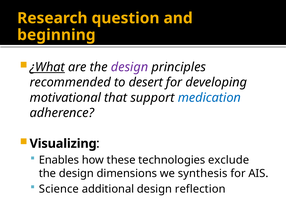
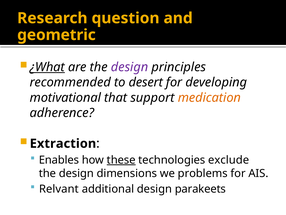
beginning: beginning -> geometric (56, 35)
medication colour: blue -> orange (209, 97)
Visualizing: Visualizing -> Extraction (63, 143)
these underline: none -> present (121, 160)
synthesis: synthesis -> problems (203, 173)
Science: Science -> Relvant (59, 189)
reflection: reflection -> parakeets (200, 189)
